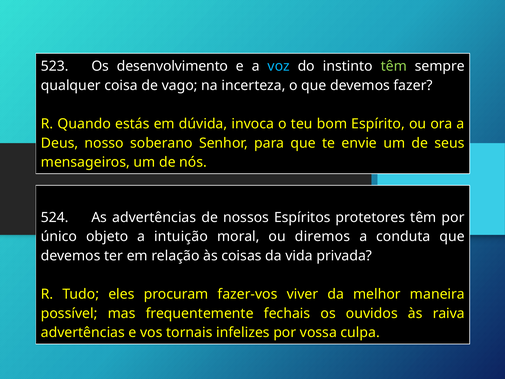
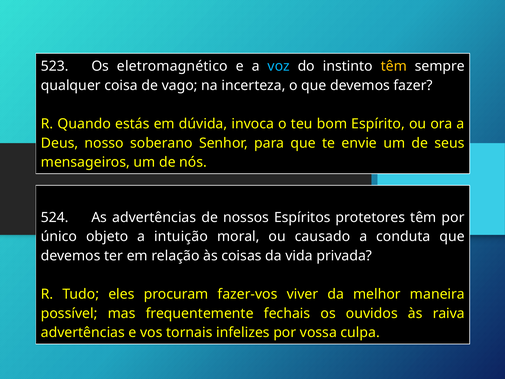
desenvolvimento: desenvolvimento -> eletromagnético (172, 66)
têm colour: light green -> yellow (394, 66)
diremos: diremos -> causado (323, 236)
